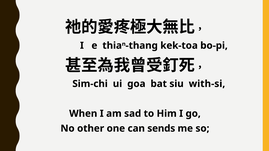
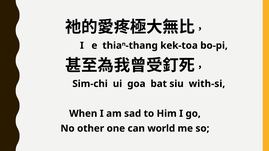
sends: sends -> world (161, 129)
